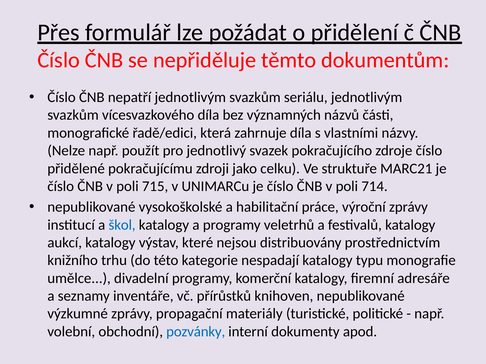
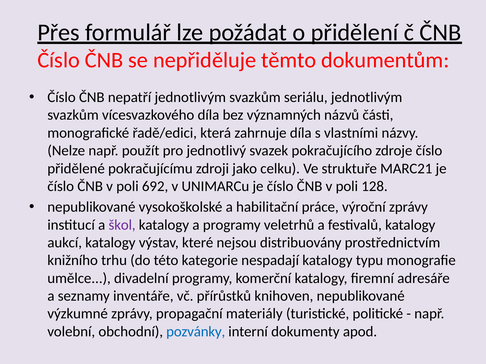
715: 715 -> 692 (155, 186)
714: 714 -> 128 (375, 186)
škol colour: blue -> purple (122, 225)
